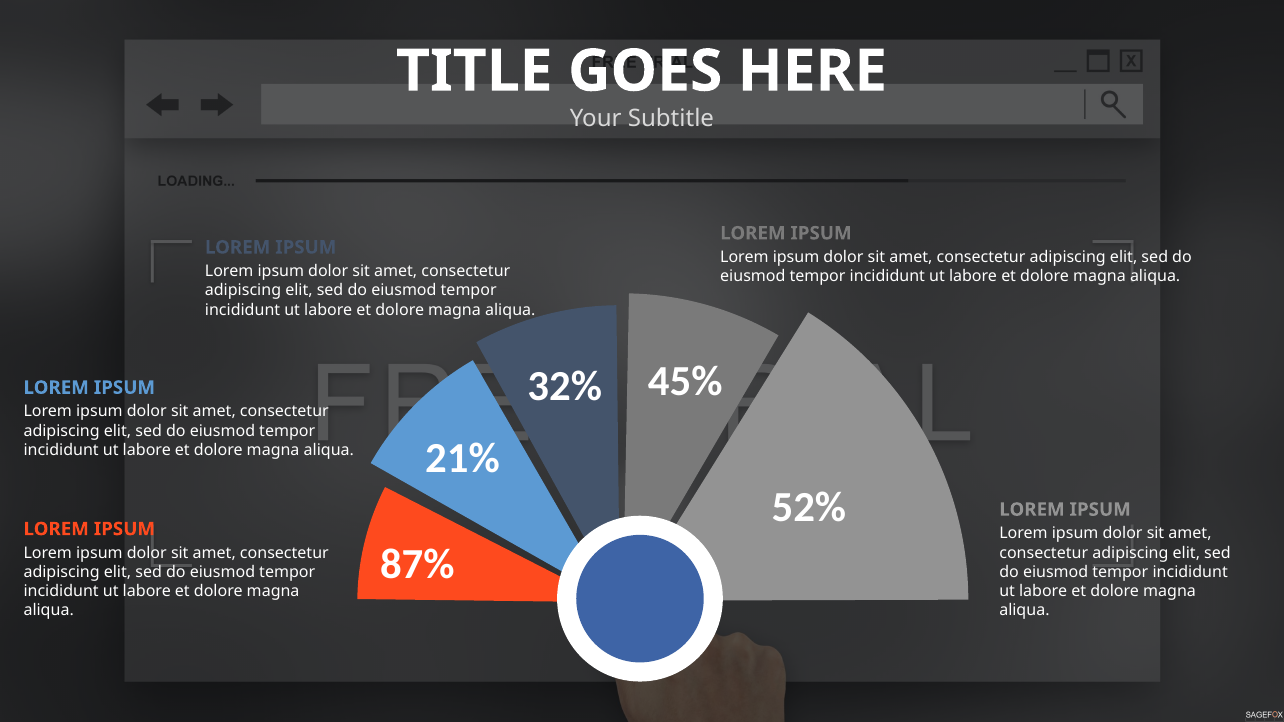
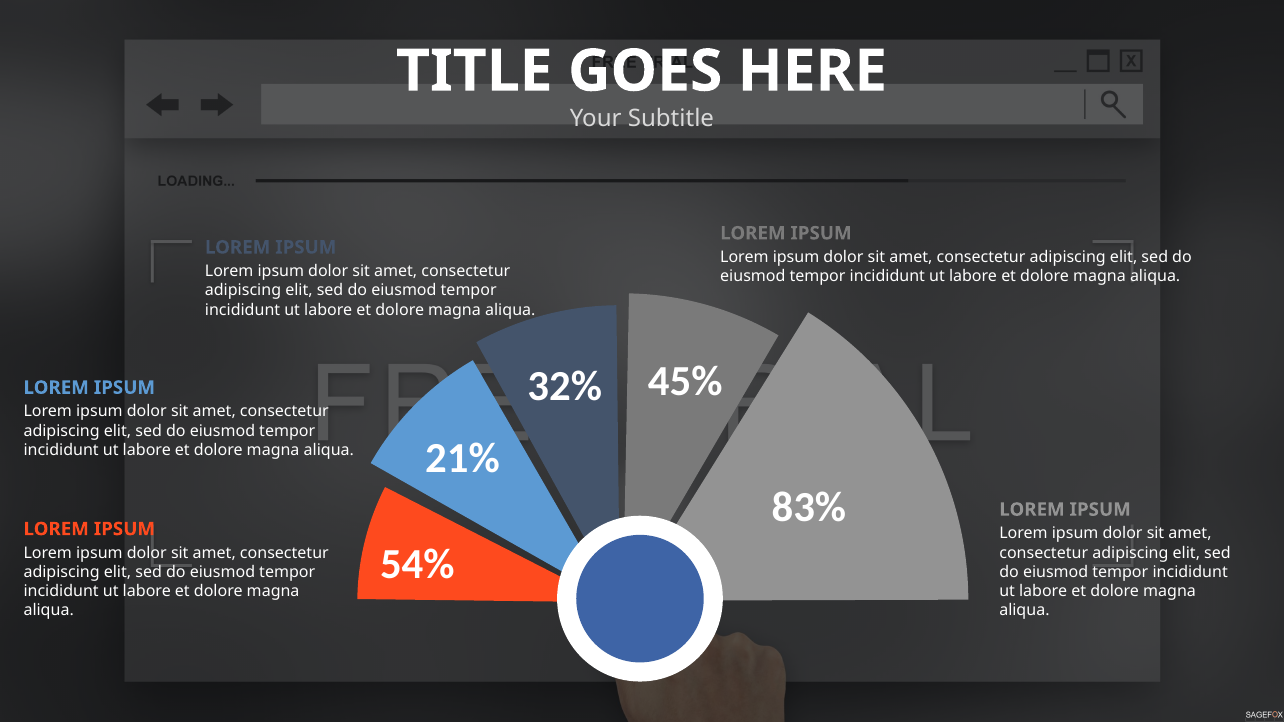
52%: 52% -> 83% (809, 508)
87%: 87% -> 54% (417, 565)
